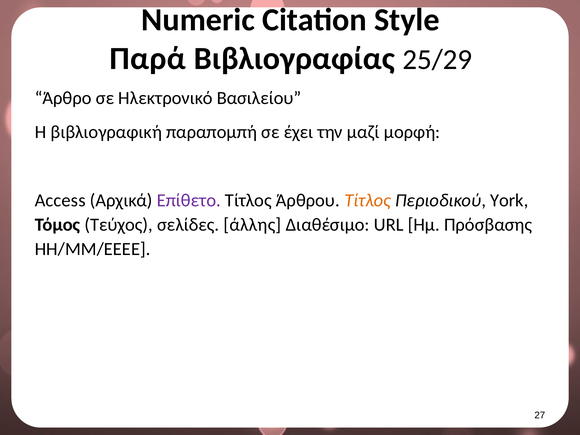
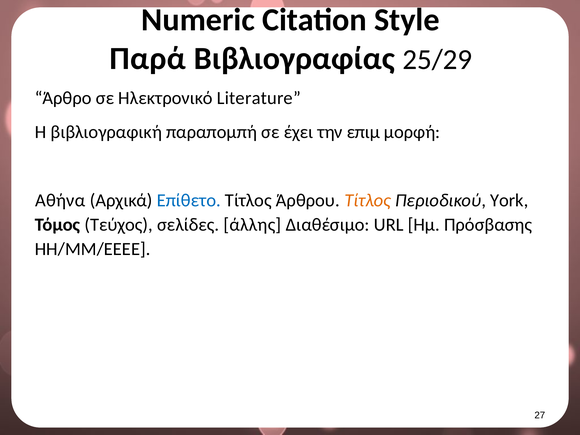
Βασιλείου: Βασιλείου -> Literature (259, 98)
μαζί: μαζί -> επιμ (363, 132)
Access: Access -> Αθήνα (60, 200)
Επίθετο colour: purple -> blue (189, 200)
